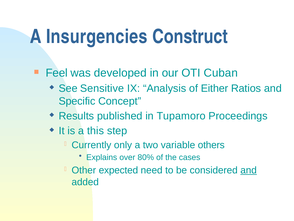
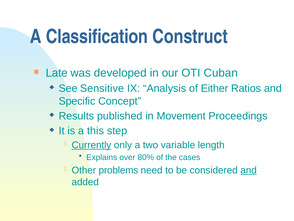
Insurgencies: Insurgencies -> Classification (97, 36)
Feel: Feel -> Late (57, 73)
Tupamoro: Tupamoro -> Movement (181, 116)
Currently underline: none -> present (91, 145)
others: others -> length (211, 145)
expected: expected -> problems (118, 170)
